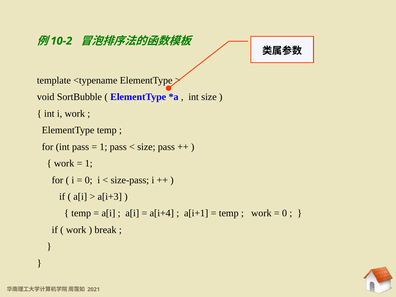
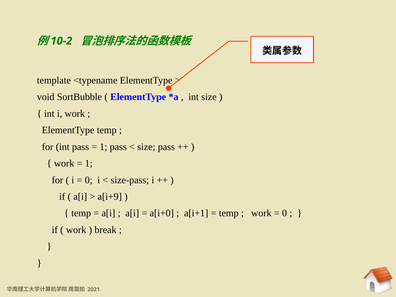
a[i+3: a[i+3 -> a[i+9 (110, 197)
a[i+4: a[i+4 -> a[i+0 (162, 213)
